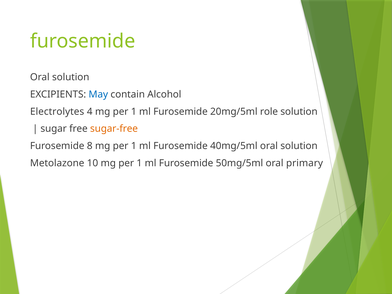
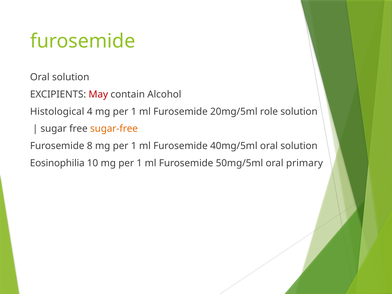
May colour: blue -> red (98, 94)
Electrolytes: Electrolytes -> Histological (57, 112)
Metolazone: Metolazone -> Eosinophilia (57, 163)
